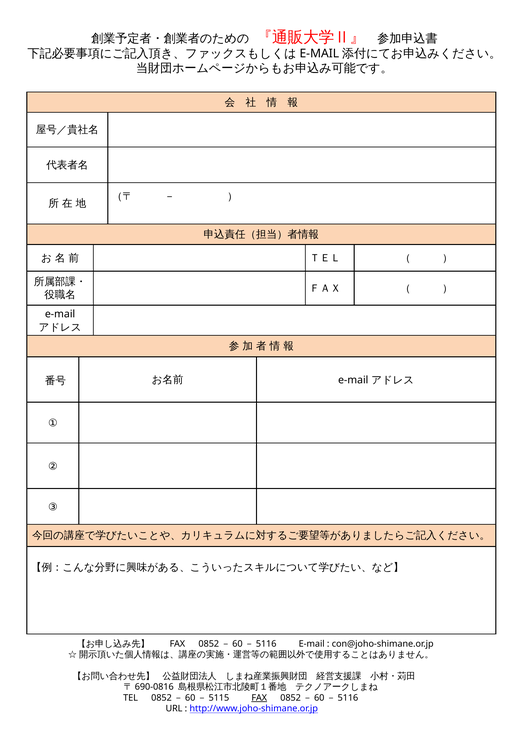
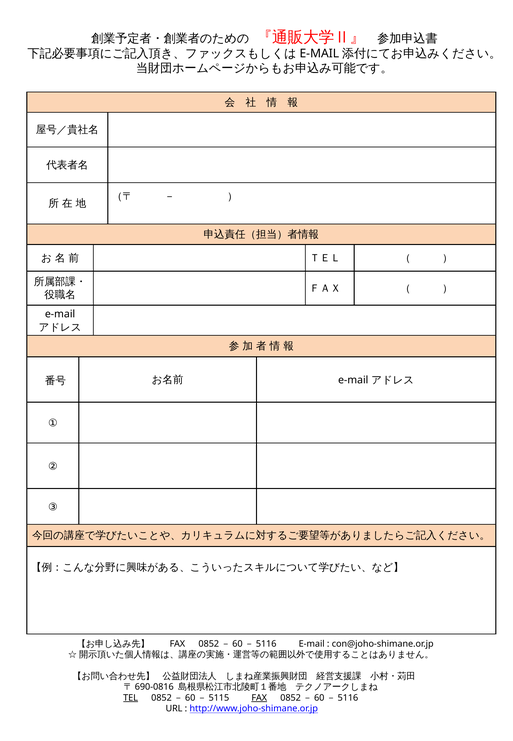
TEL underline: none -> present (131, 698)
